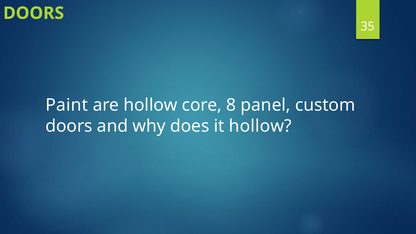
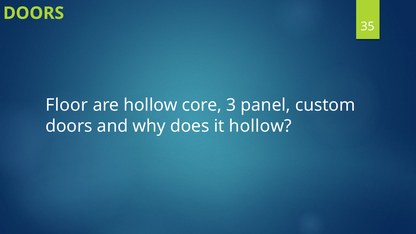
Paint: Paint -> Floor (67, 105)
8: 8 -> 3 (231, 105)
